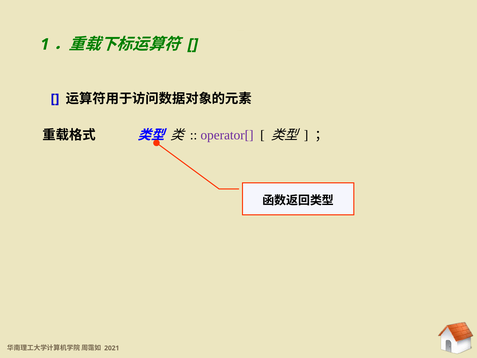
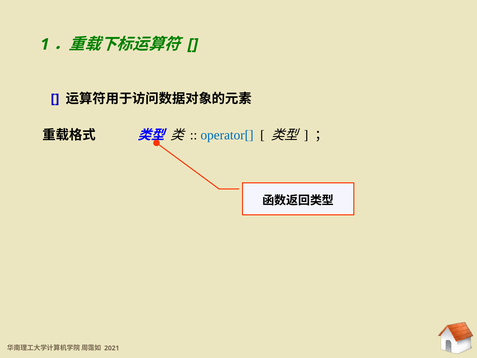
operator[ colour: purple -> blue (227, 135)
